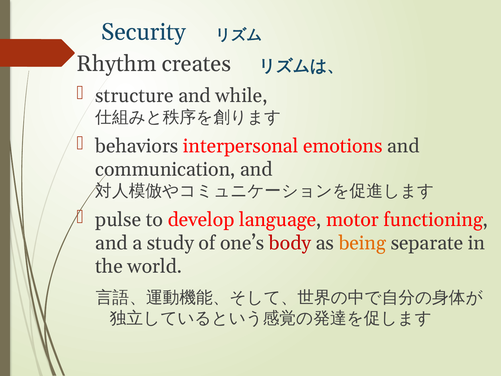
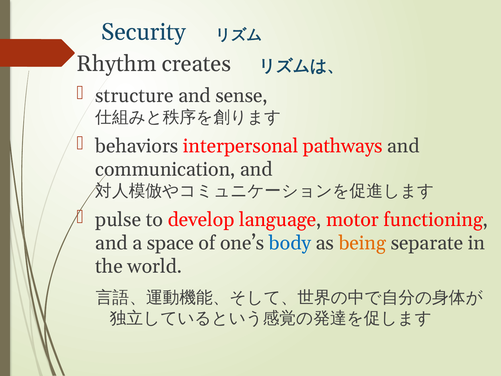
while: while -> sense (242, 96)
emotions: emotions -> pathways (343, 146)
study: study -> space (170, 243)
body colour: red -> blue (290, 243)
